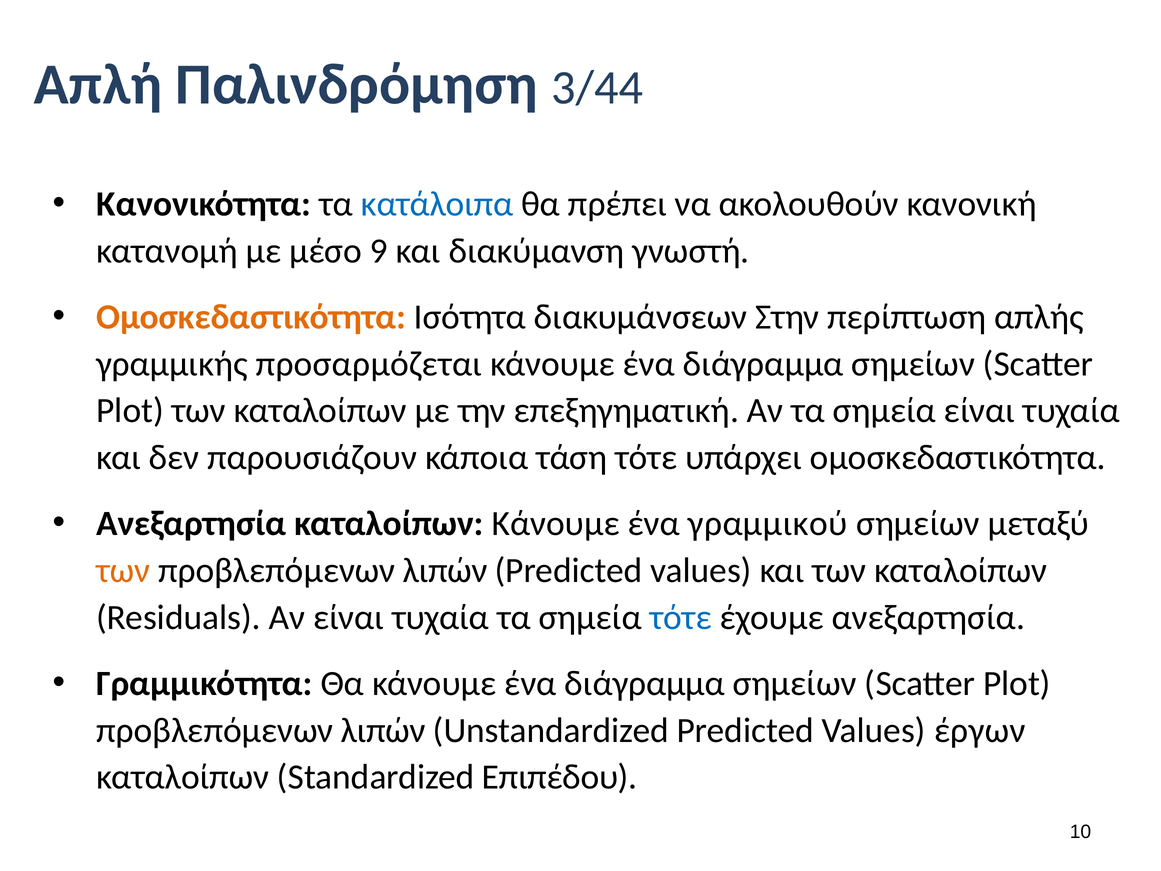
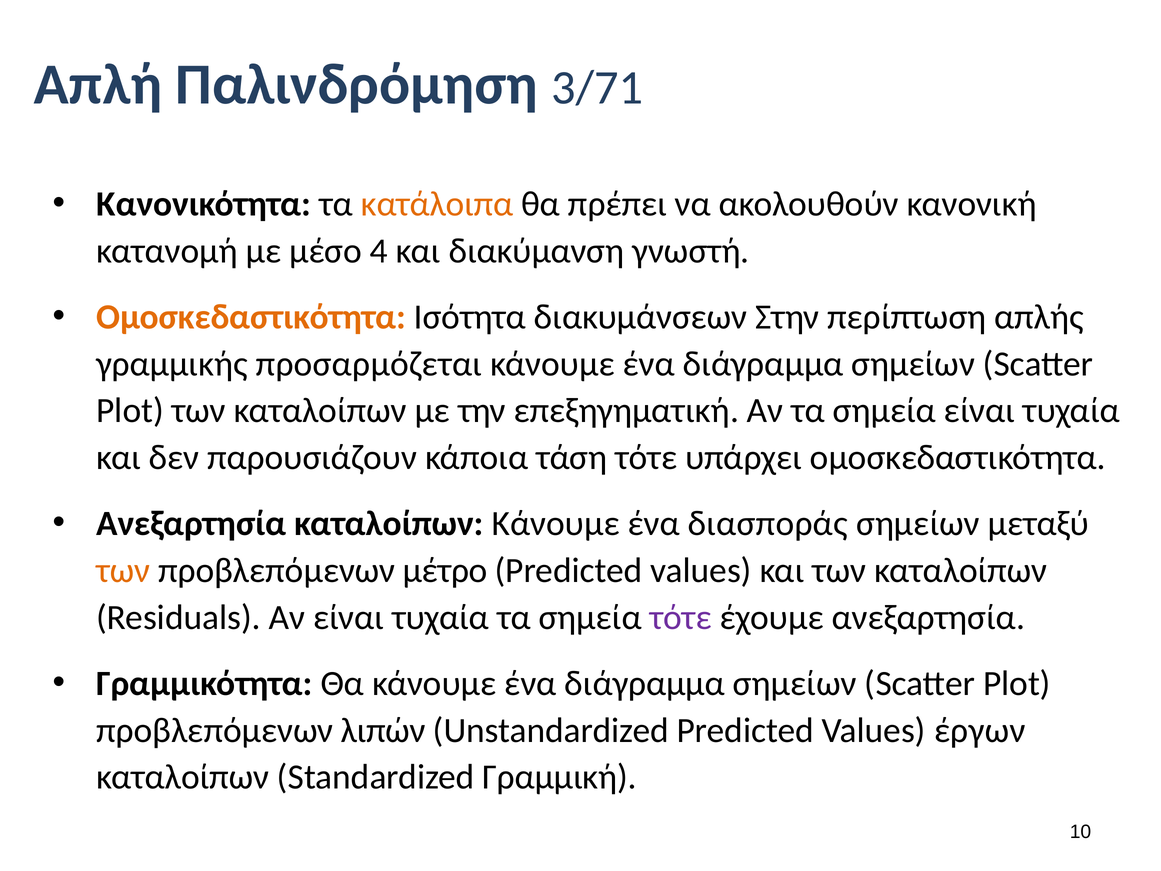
3/44: 3/44 -> 3/71 (597, 88)
κατάλοιπα colour: blue -> orange (437, 204)
9: 9 -> 4 (379, 251)
γραμμικού: γραμμικού -> διασποράς (768, 524)
λιπών: λιπών -> μέτρο (445, 570)
τότε colour: blue -> purple (681, 617)
Επιπέδου: Επιπέδου -> Γραμμική (560, 777)
